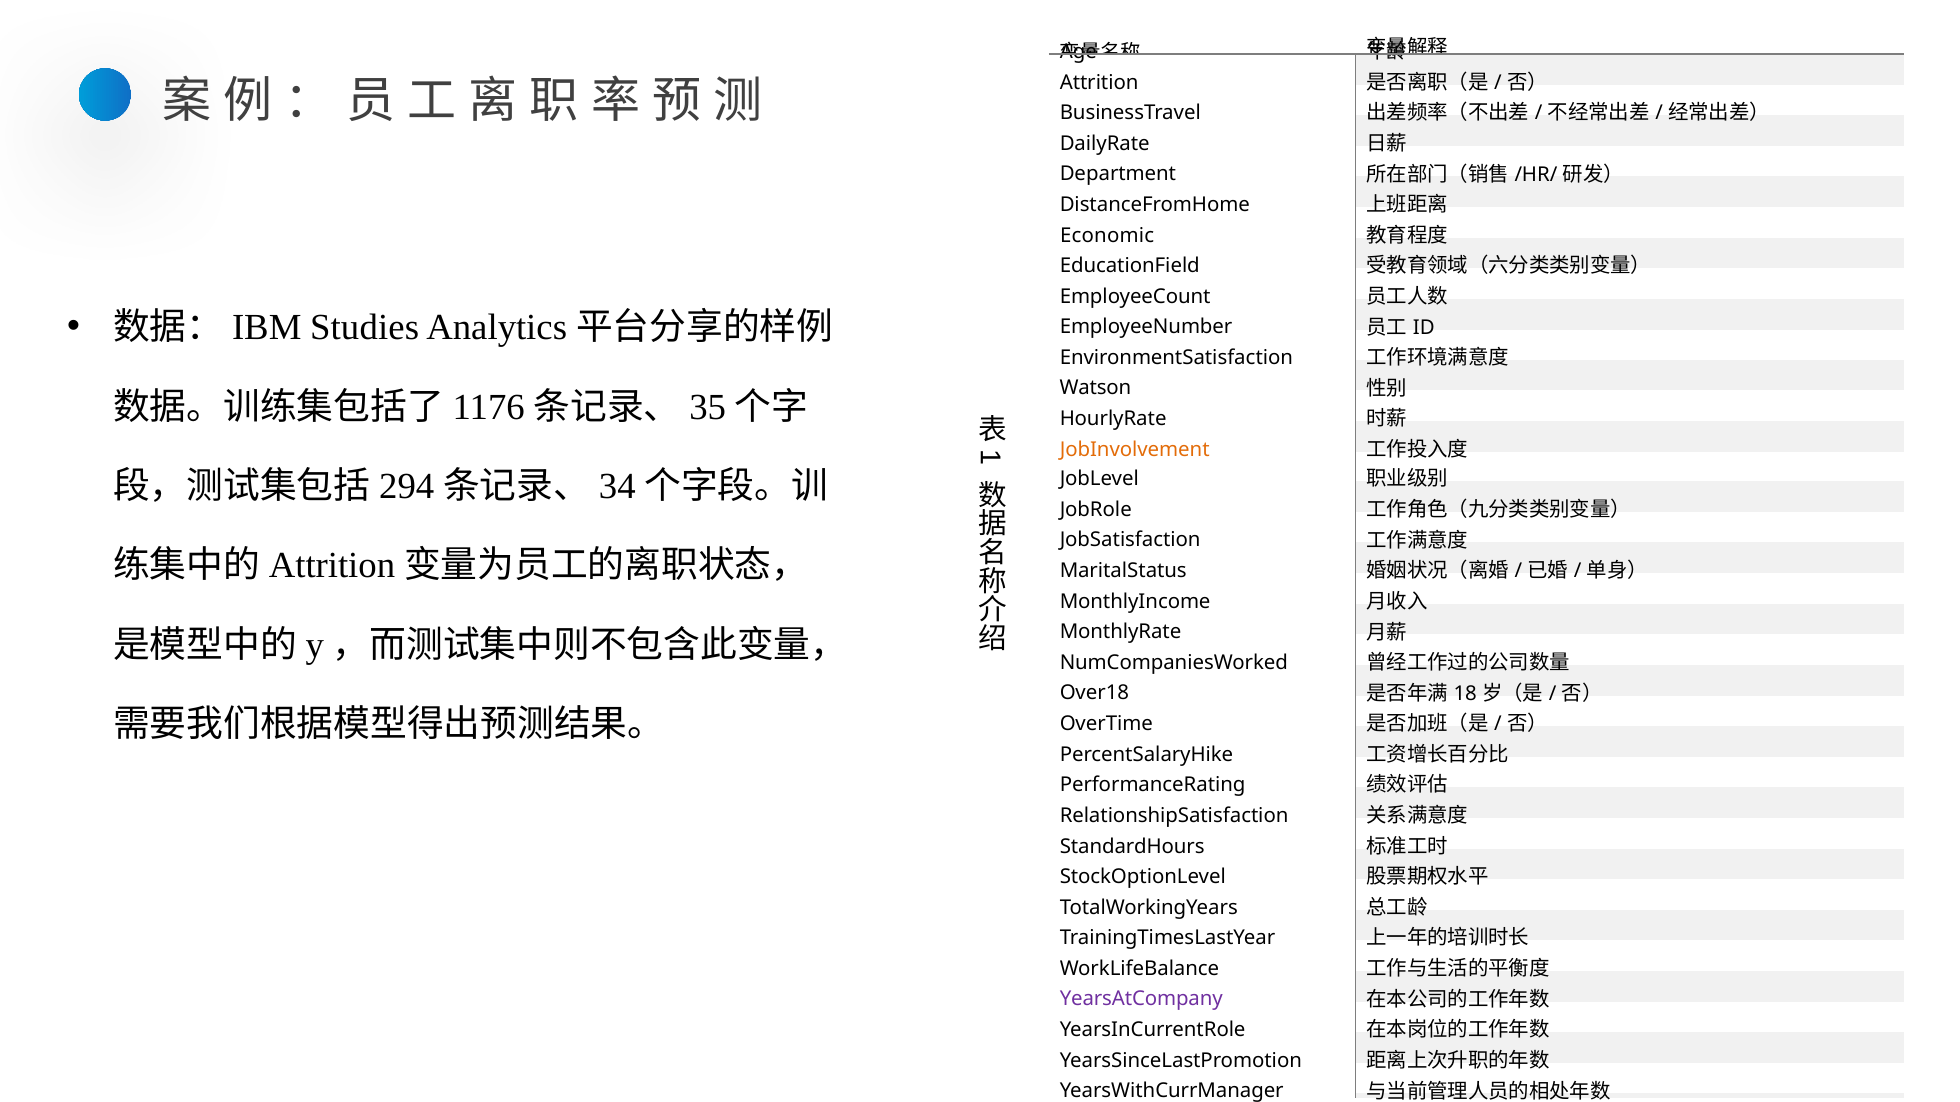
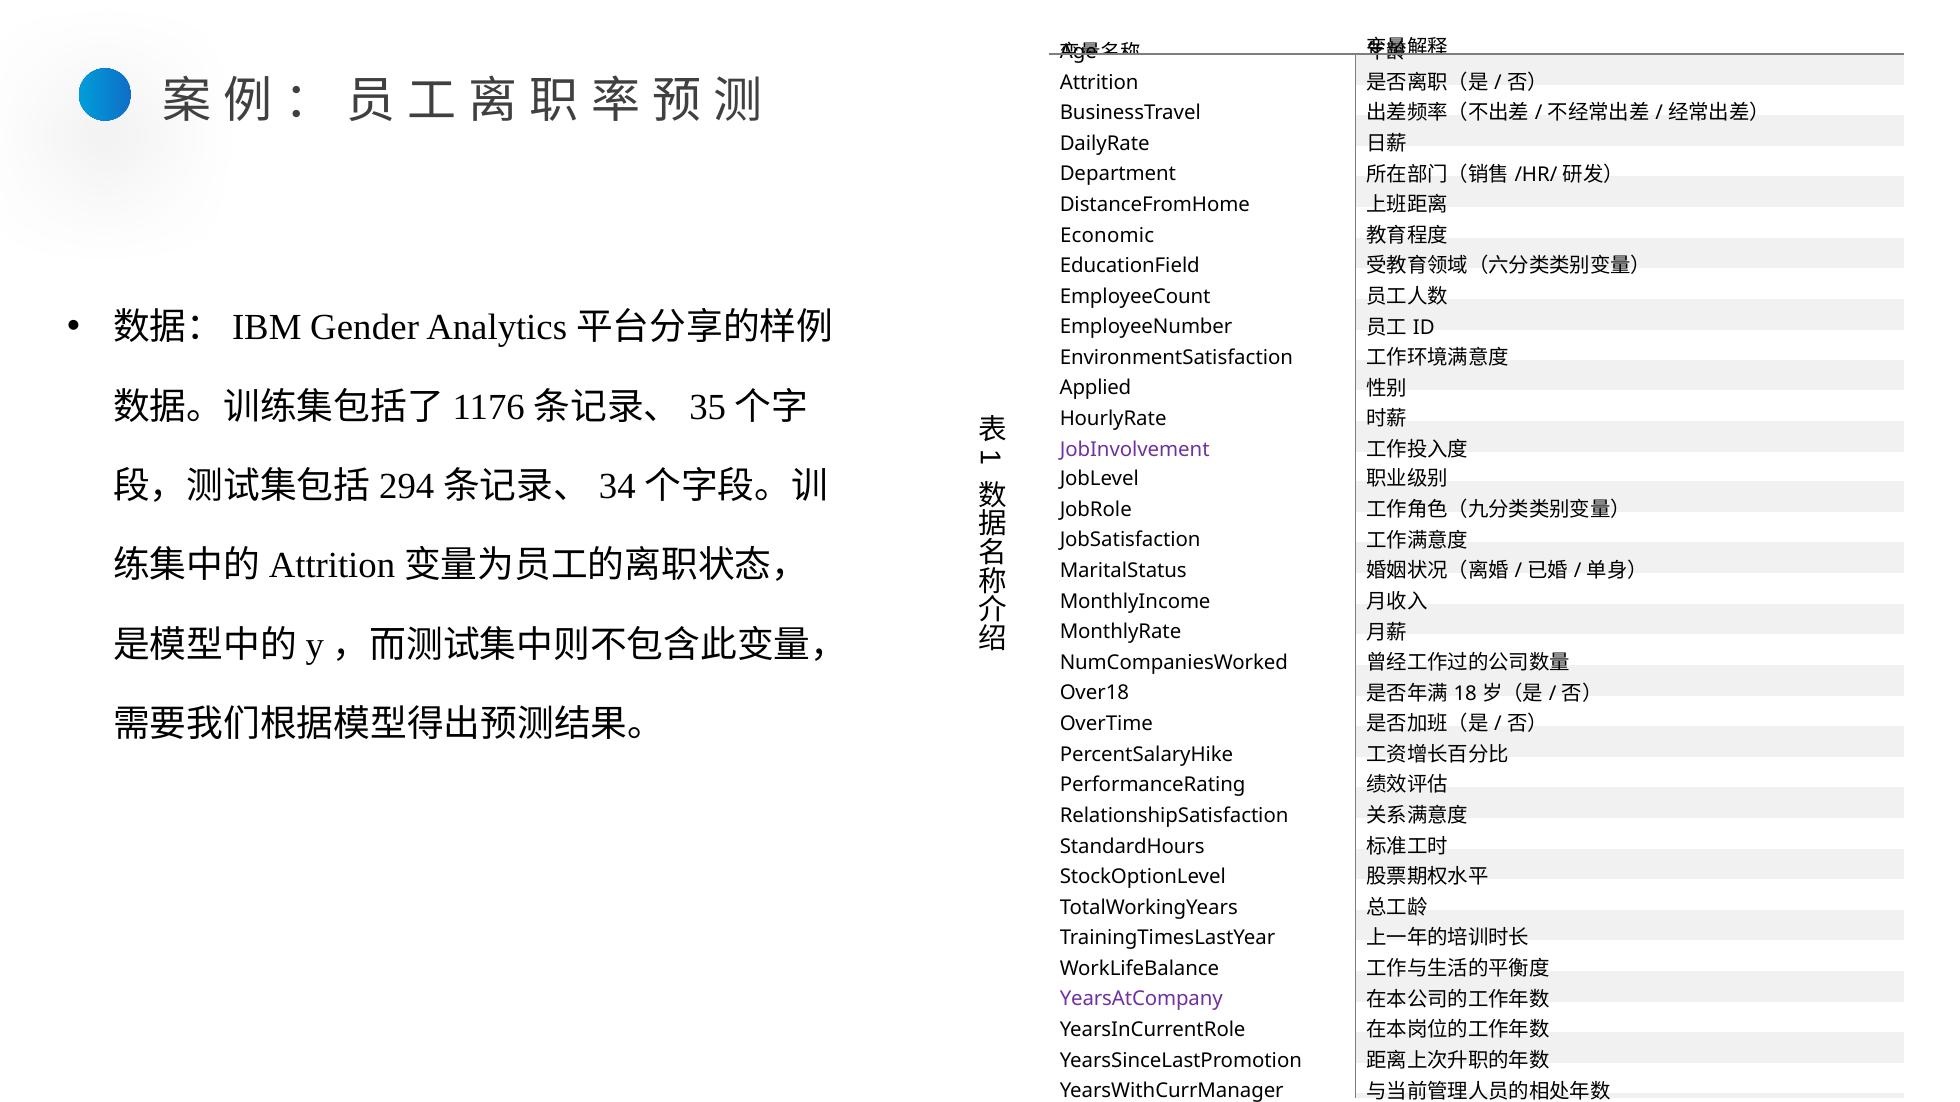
Studies: Studies -> Gender (365, 328)
Watson: Watson -> Applied (1095, 388)
JobInvolvement colour: orange -> purple (1135, 450)
